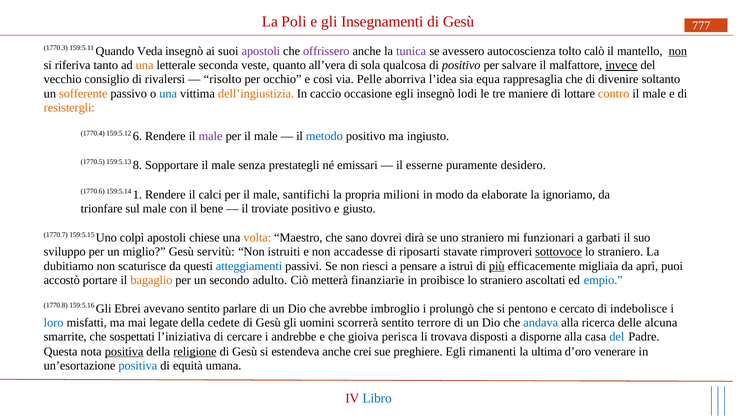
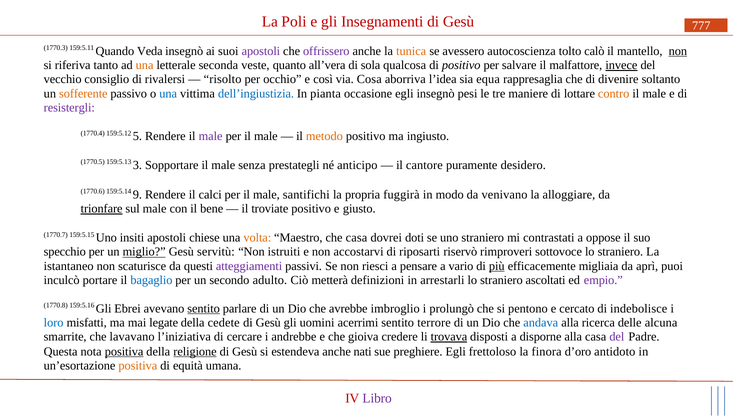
tunica colour: purple -> orange (411, 51)
Pelle: Pelle -> Cosa (369, 79)
dell’ingiustizia colour: orange -> blue (256, 94)
caccio: caccio -> pianta (326, 94)
lodi: lodi -> pesi (468, 94)
resistergli colour: orange -> purple (69, 108)
6: 6 -> 5 (137, 136)
metodo colour: blue -> orange (324, 136)
8: 8 -> 3 (137, 165)
emissari: emissari -> anticipo (357, 165)
esserne: esserne -> cantore (424, 165)
1: 1 -> 9 (137, 195)
milioni: milioni -> fuggirà (401, 195)
elaborate: elaborate -> venivano (504, 195)
ignoriamo: ignoriamo -> alloggiare (569, 195)
trionfare underline: none -> present (102, 209)
colpì: colpì -> insiti (132, 238)
che sano: sano -> casa (356, 238)
dirà: dirà -> doti (415, 238)
funzionari: funzionari -> contrastati (549, 238)
garbati: garbati -> oppose (603, 238)
sviluppo: sviluppo -> specchio (65, 252)
miglio underline: none -> present (144, 252)
accadesse: accadesse -> accostarvi (359, 252)
stavate: stavate -> riservò (460, 252)
sottovoce underline: present -> none (559, 252)
dubitiamo: dubitiamo -> istantaneo (69, 266)
atteggiamenti colour: blue -> purple (249, 266)
istruì: istruì -> vario (461, 266)
accostò: accostò -> inculcò (62, 280)
bagaglio colour: orange -> blue (151, 280)
finanziarie: finanziarie -> definizioni (378, 280)
proibisce: proibisce -> arrestarli (442, 280)
empio colour: blue -> purple (603, 280)
sentito underline: none -> present (204, 309)
scorrerà: scorrerà -> acerrimi (358, 323)
sospettati: sospettati -> lavavano (132, 337)
perisca: perisca -> credere (400, 337)
trovava underline: none -> present (449, 337)
del colour: blue -> purple (617, 337)
crei: crei -> nati (363, 352)
rimanenti: rimanenti -> frettoloso (493, 352)
ultima: ultima -> finora (547, 352)
venerare: venerare -> antidoto (615, 352)
positiva colour: blue -> orange (138, 366)
Libro colour: blue -> purple (377, 399)
